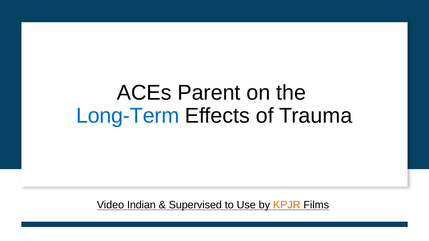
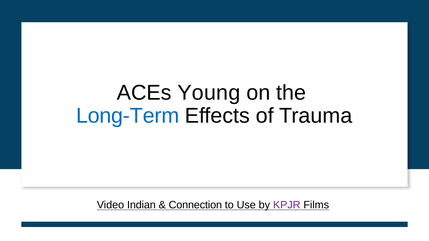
Parent: Parent -> Young (209, 93)
Supervised: Supervised -> Connection (195, 205)
KPJR colour: orange -> purple (287, 205)
